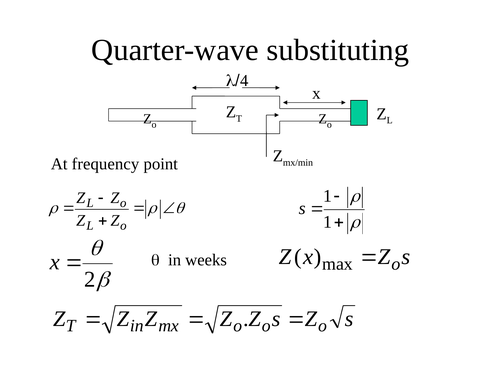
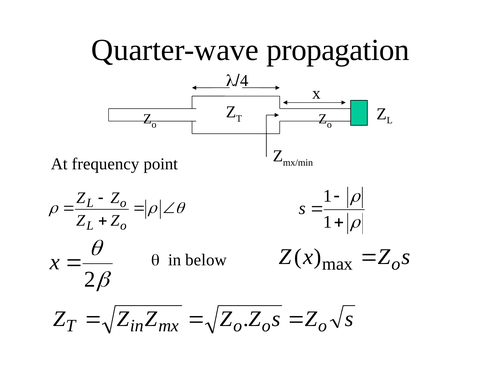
substituting: substituting -> propagation (338, 50)
weeks: weeks -> below (206, 260)
